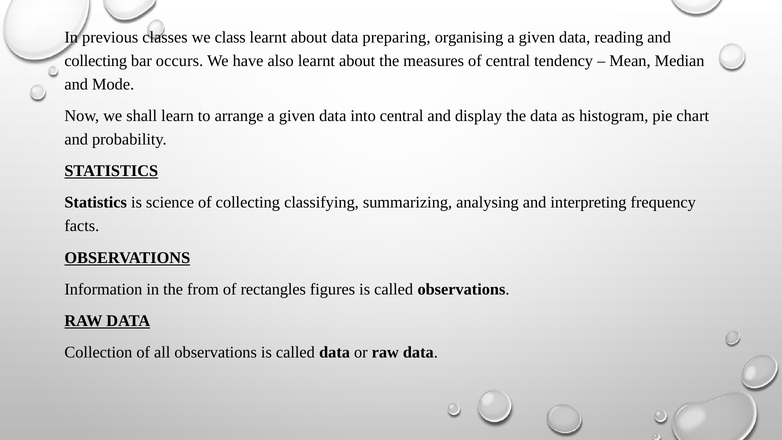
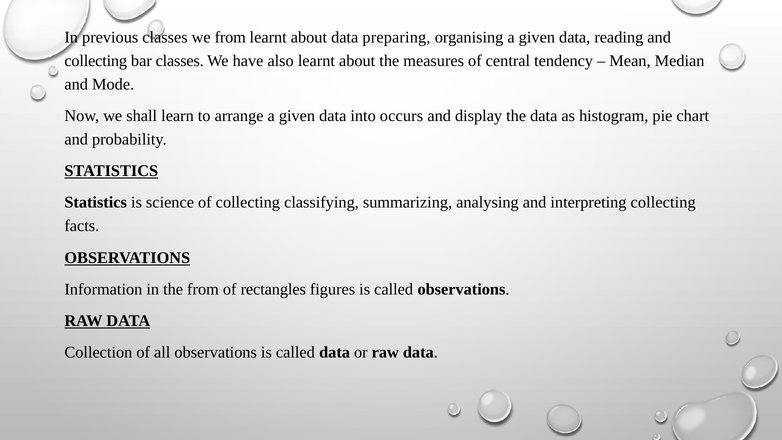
we class: class -> from (230, 37)
bar occurs: occurs -> classes (180, 61)
into central: central -> occurs (402, 116)
interpreting frequency: frequency -> collecting (663, 203)
